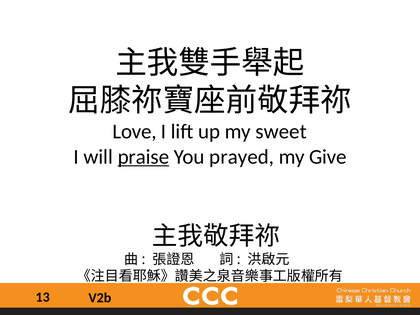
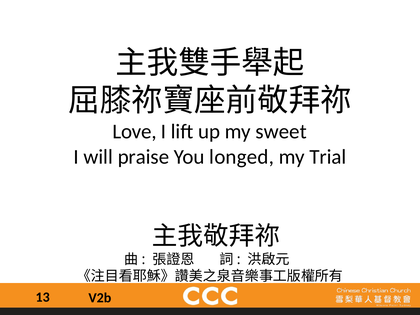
praise underline: present -> none (143, 157)
prayed: prayed -> longed (242, 157)
Give: Give -> Trial (328, 157)
